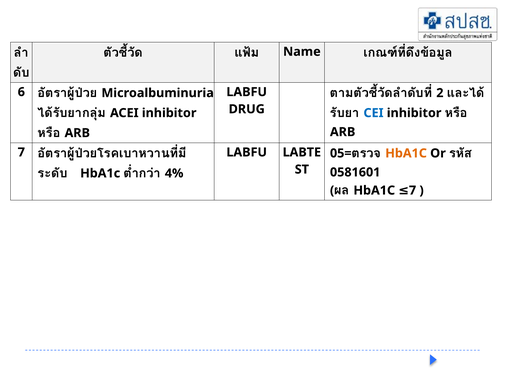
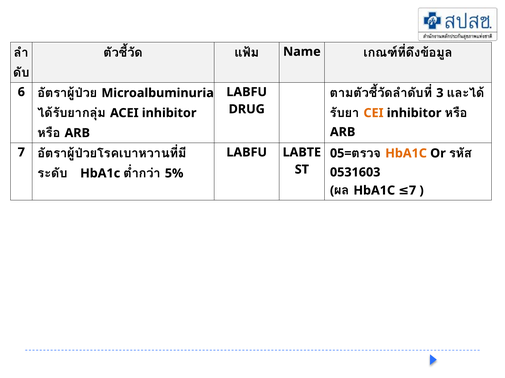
2: 2 -> 3 (440, 93)
CEI colour: blue -> orange (373, 113)
0581601: 0581601 -> 0531603 (355, 173)
4%: 4% -> 5% (174, 174)
